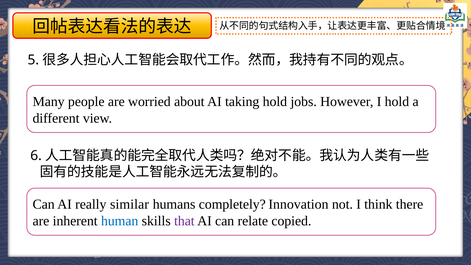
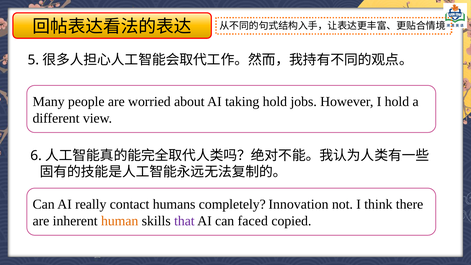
similar: similar -> contact (130, 204)
human colour: blue -> orange (120, 221)
relate: relate -> faced (253, 221)
